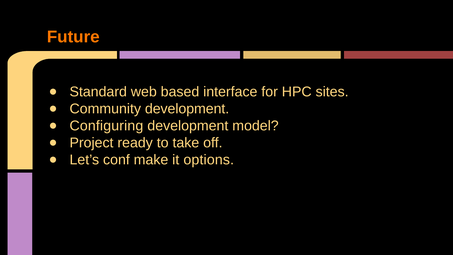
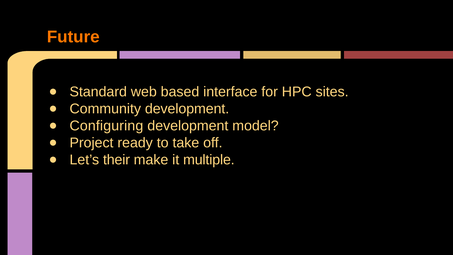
conf: conf -> their (117, 160)
options: options -> multiple (209, 160)
